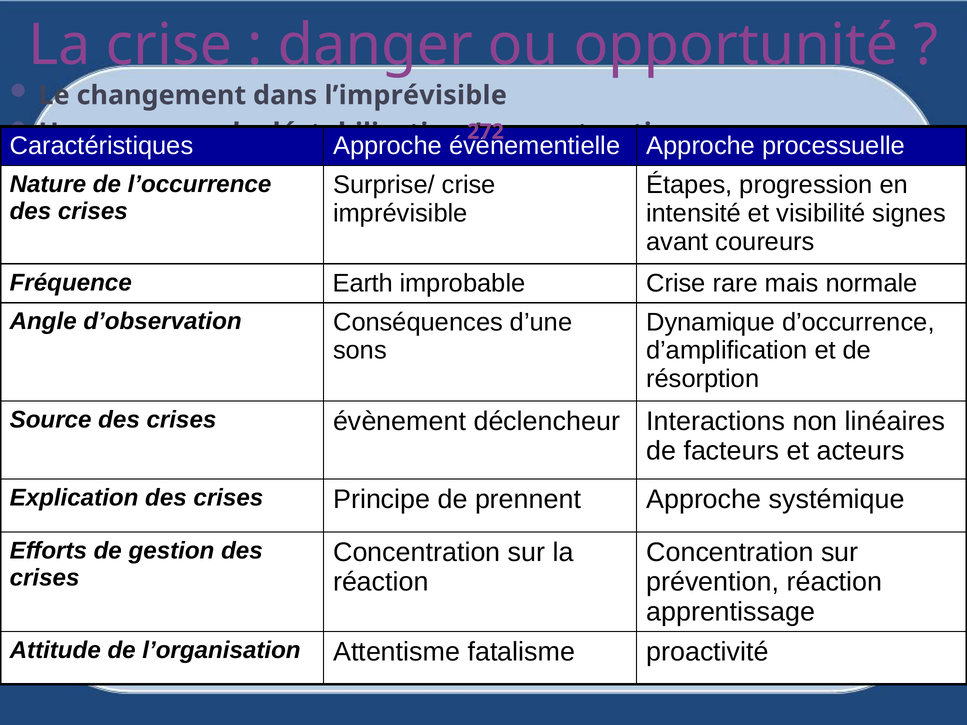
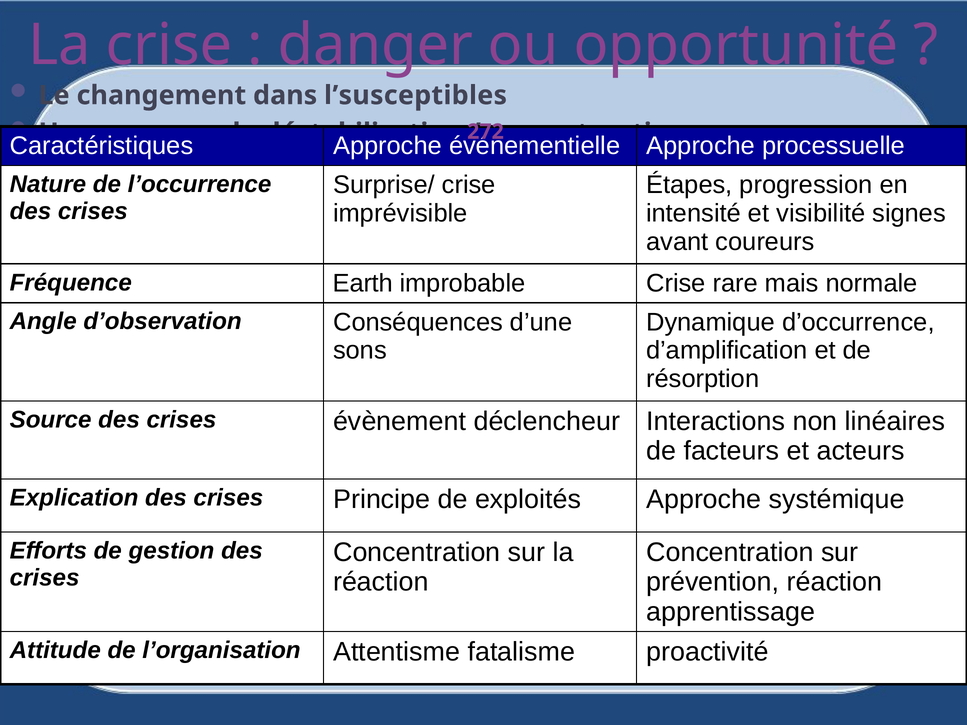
l’imprévisible: l’imprévisible -> l’susceptibles (416, 95)
prennent: prennent -> exploités (528, 499)
